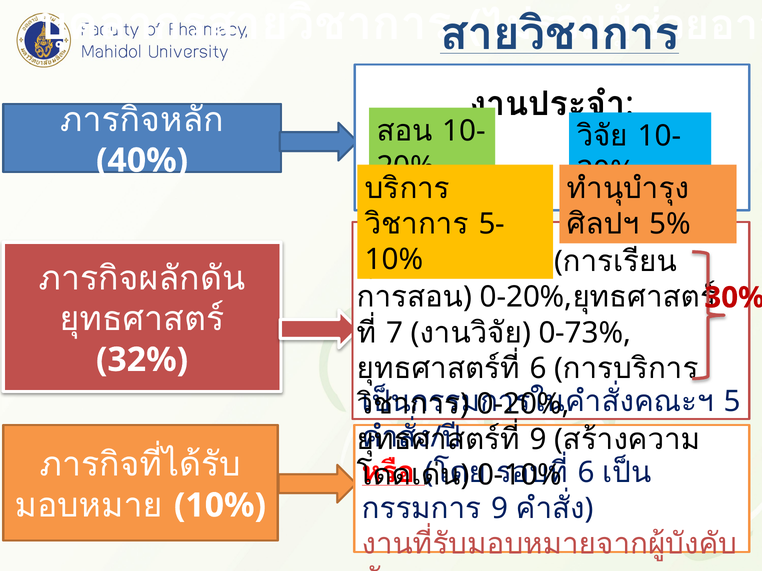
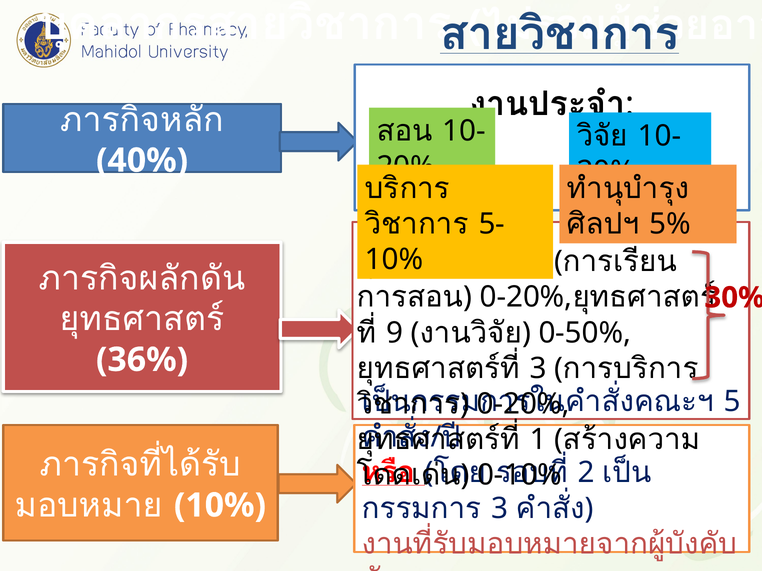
7: 7 -> 9 (395, 333)
0-73%: 0-73% -> 0-50% (585, 333)
32%: 32% -> 36% (142, 360)
6: 6 -> 3 (538, 369)
9: 9 -> 1 (538, 440)
6: 6 -> 2 (586, 473)
9: 9 -> 3 (500, 509)
